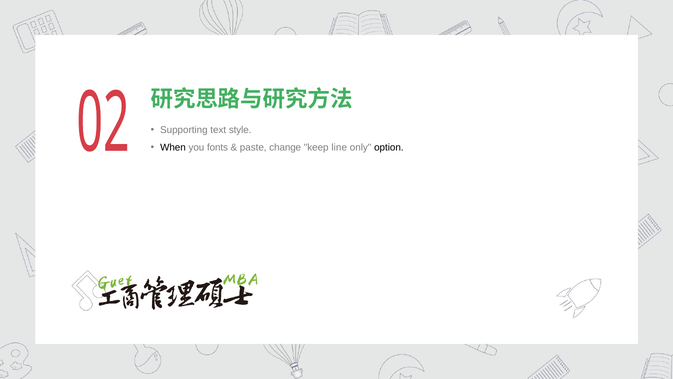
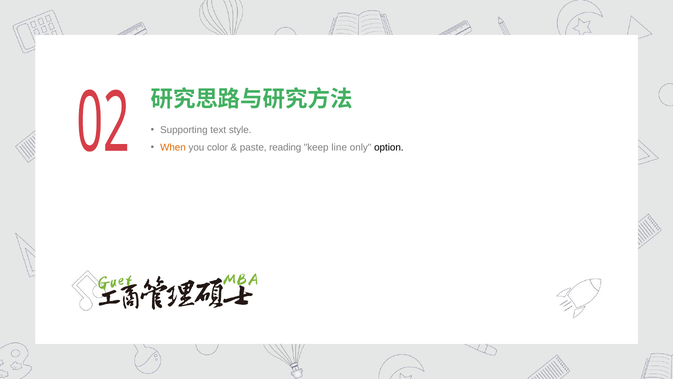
When colour: black -> orange (173, 147)
fonts: fonts -> color (217, 147)
change: change -> reading (285, 147)
